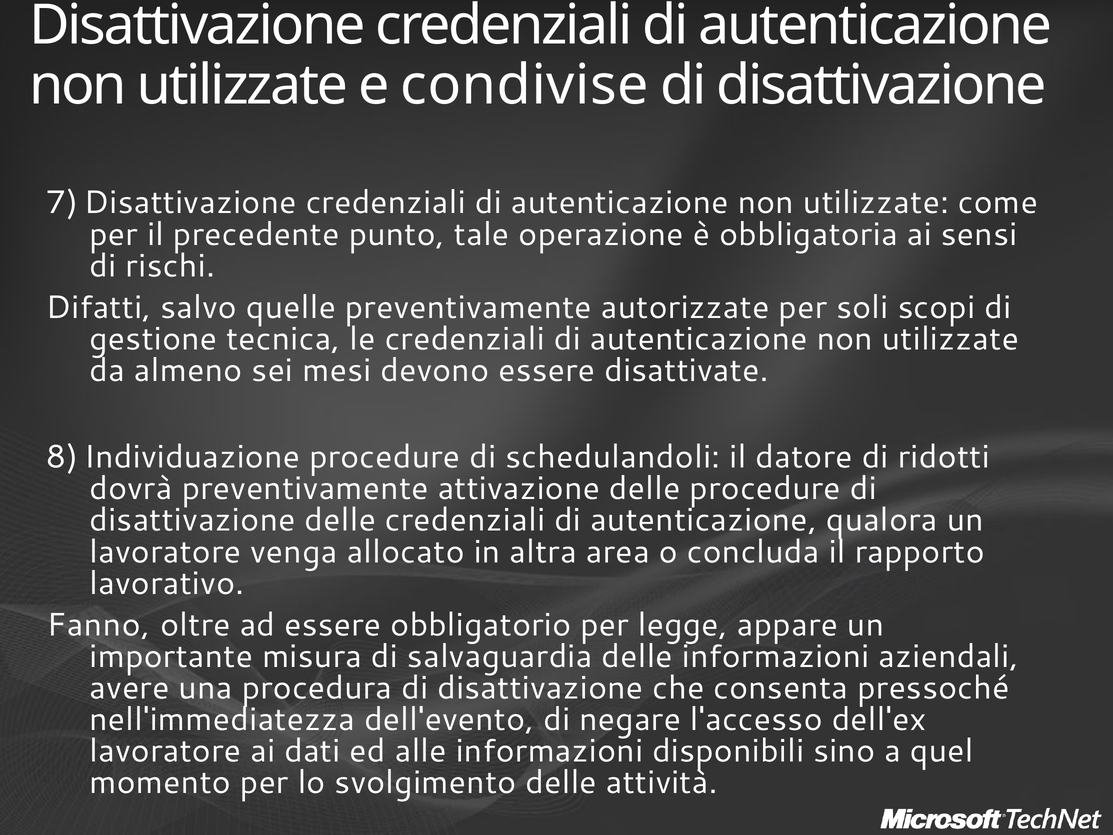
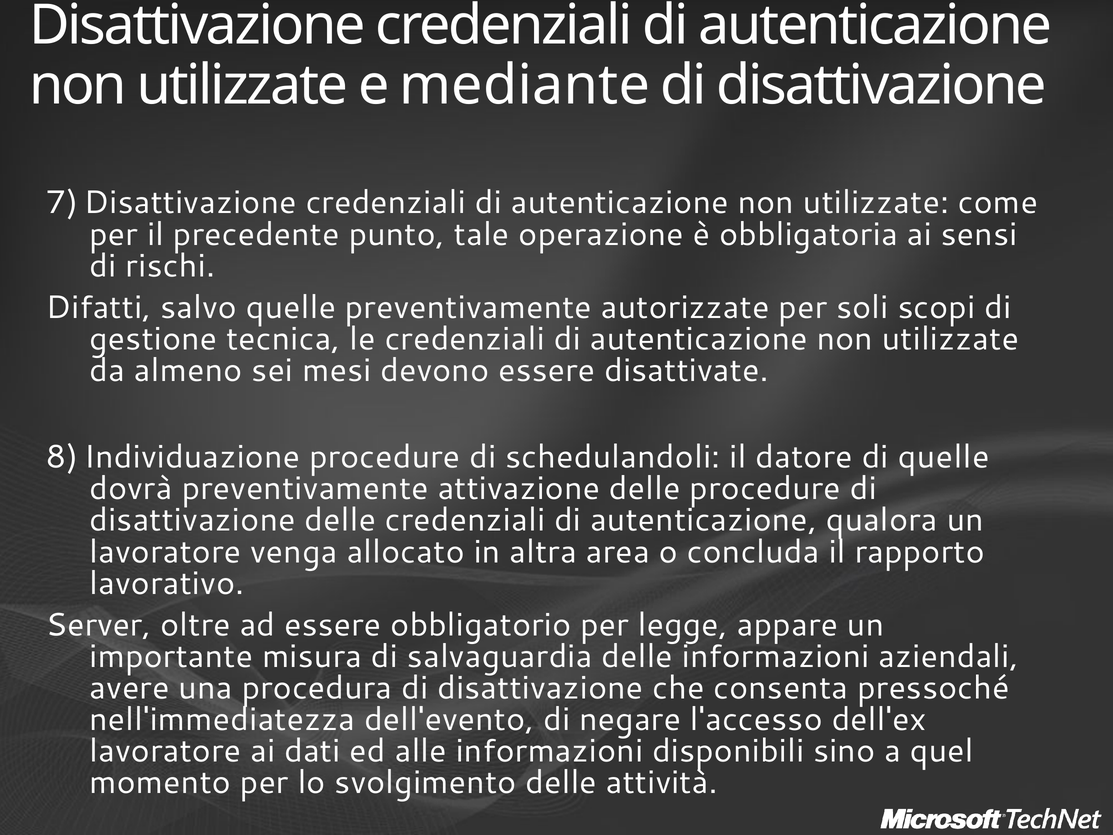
condivise: condivise -> mediante (525, 85)
di ridotti: ridotti -> quelle (944, 457)
Fanno: Fanno -> Server (99, 625)
